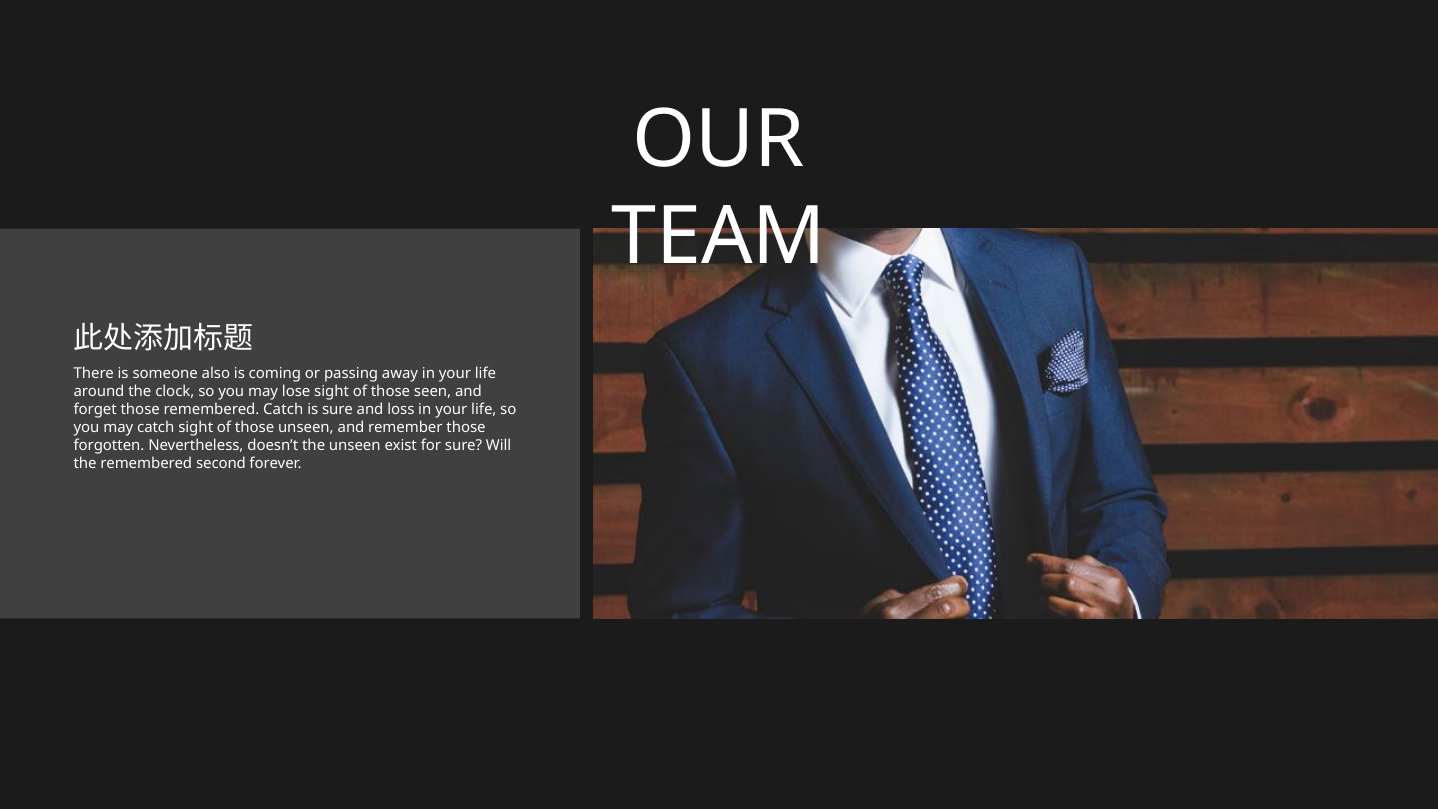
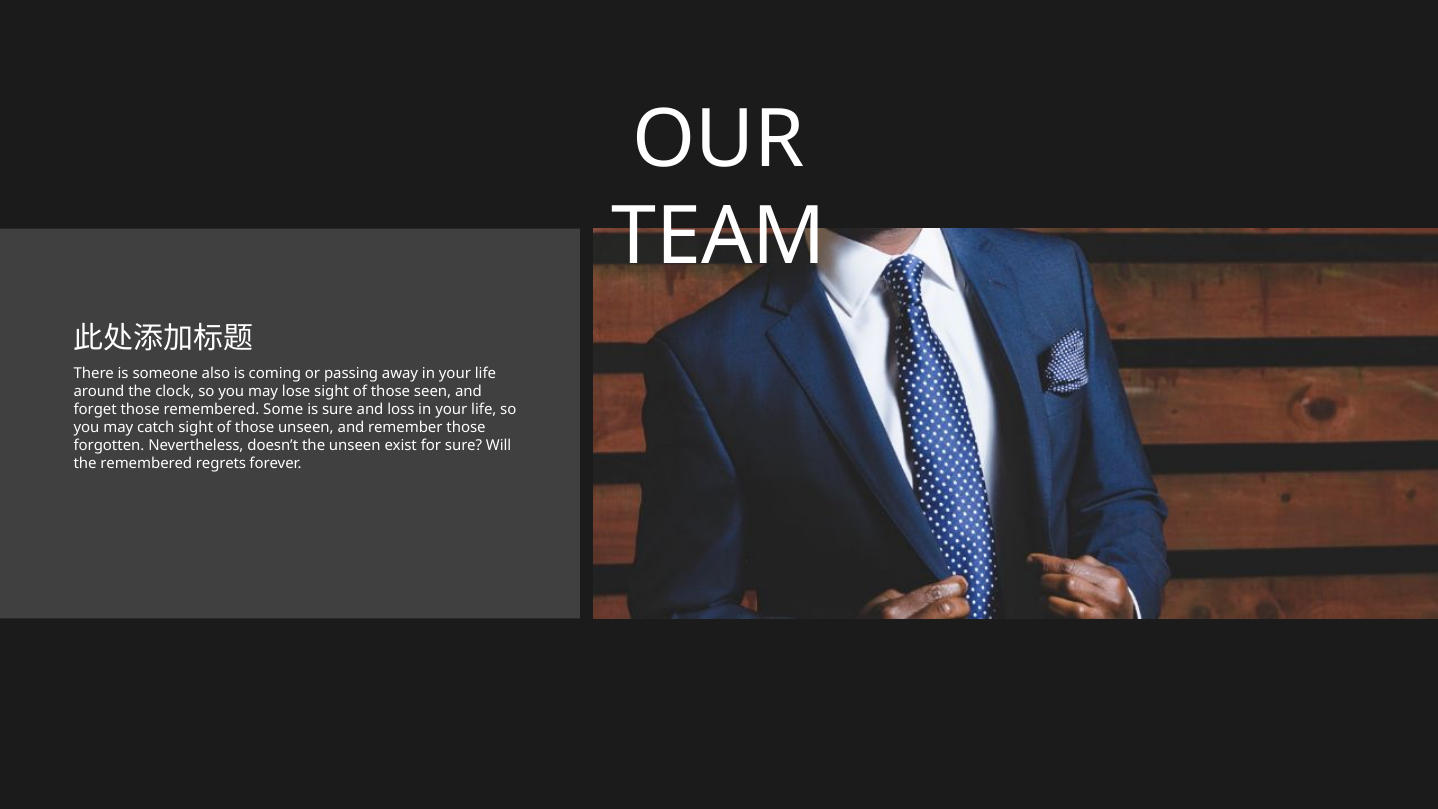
remembered Catch: Catch -> Some (283, 409)
second: second -> regrets (221, 463)
